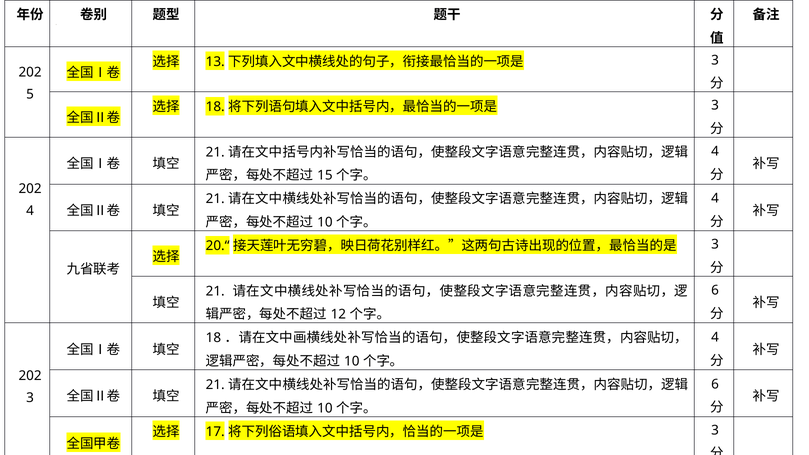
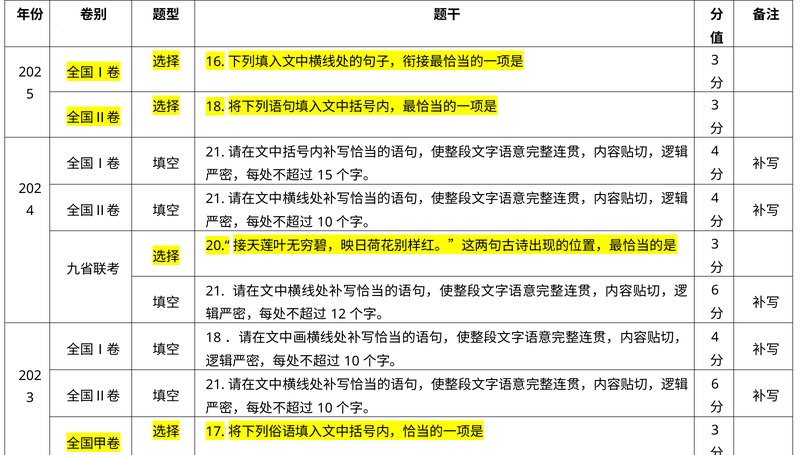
13: 13 -> 16 (215, 62)
